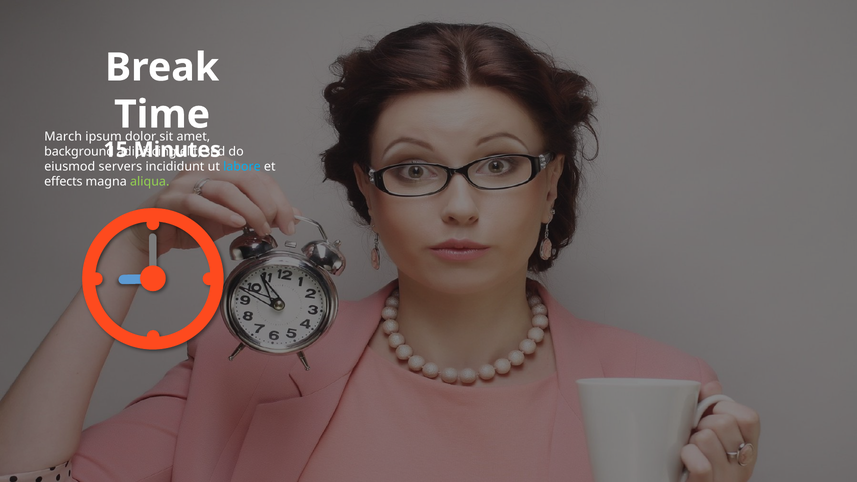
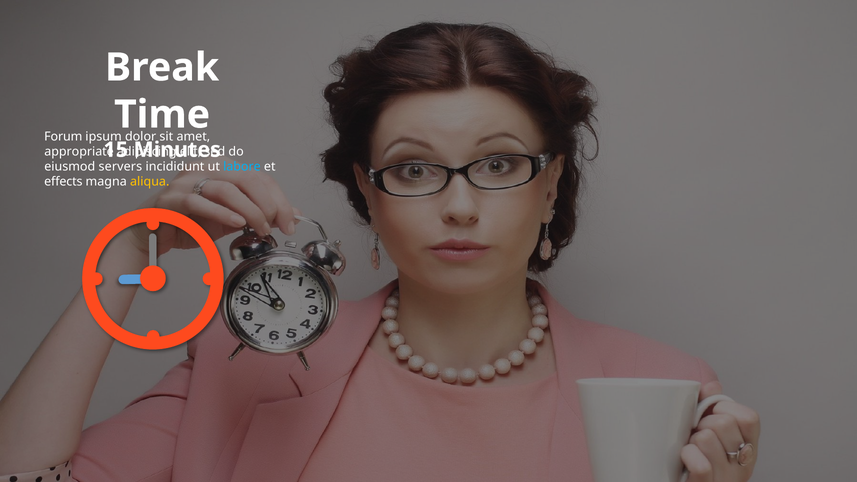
March: March -> Forum (63, 136)
background: background -> appropriate (79, 151)
aliqua colour: light green -> yellow (150, 181)
